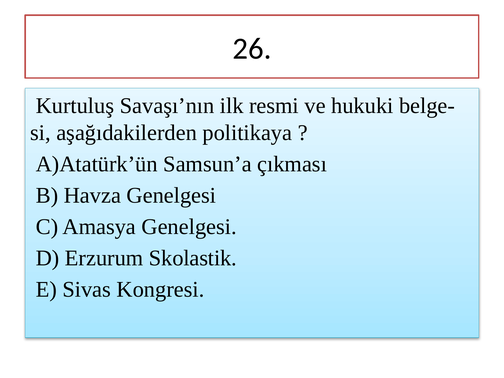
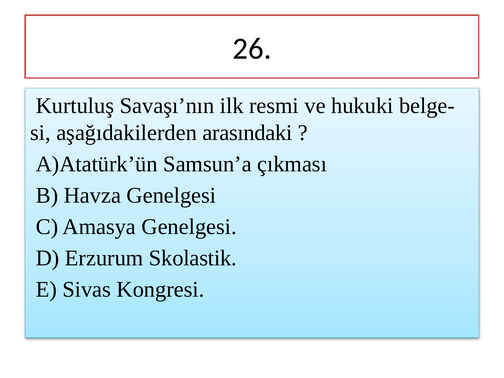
politikaya: politikaya -> arasındaki (247, 133)
